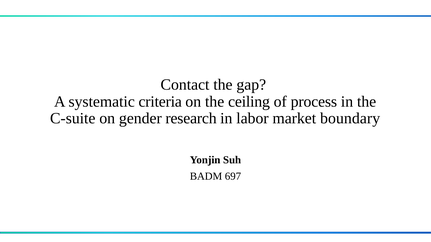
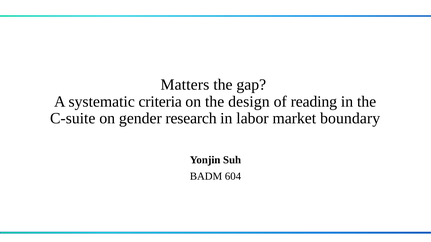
Contact: Contact -> Matters (185, 85)
ceiling: ceiling -> design (249, 102)
process: process -> reading (314, 102)
697: 697 -> 604 (233, 176)
